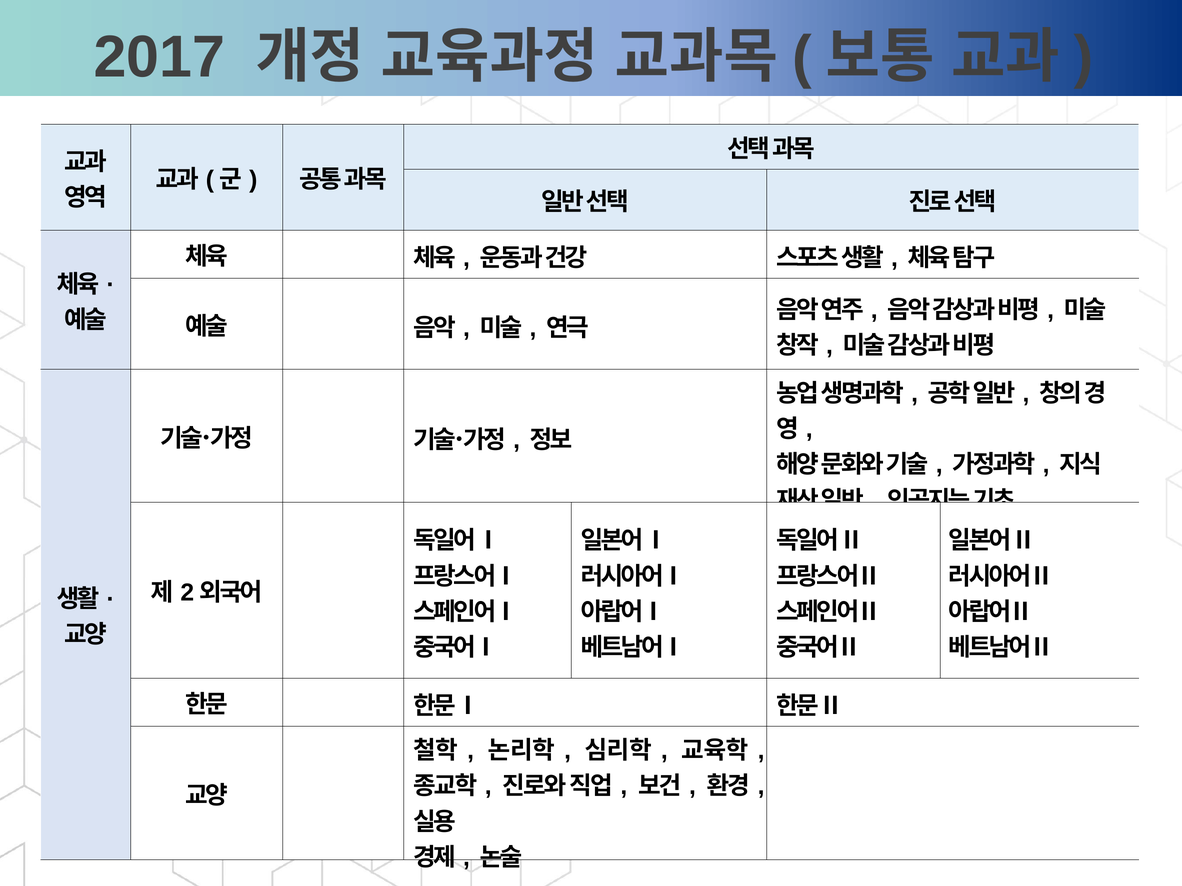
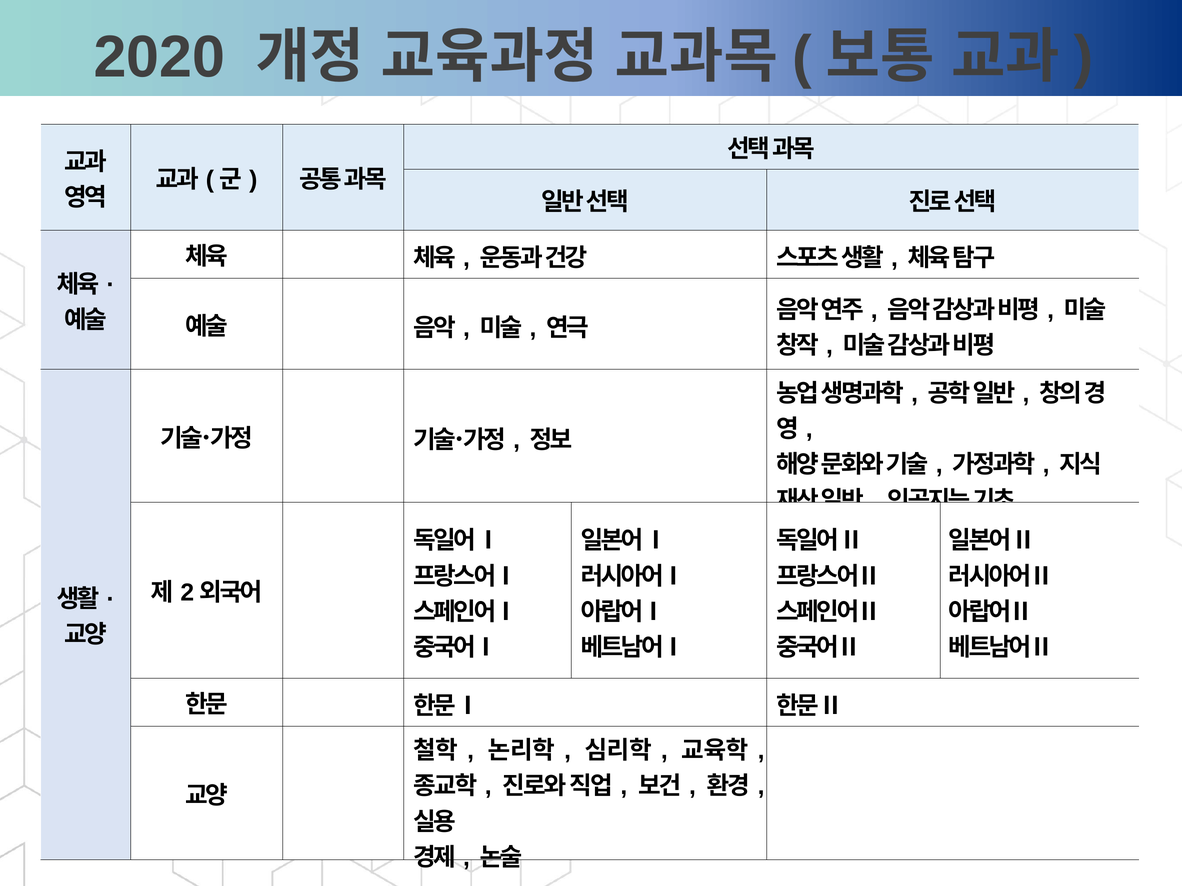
2017: 2017 -> 2020 (159, 57)
